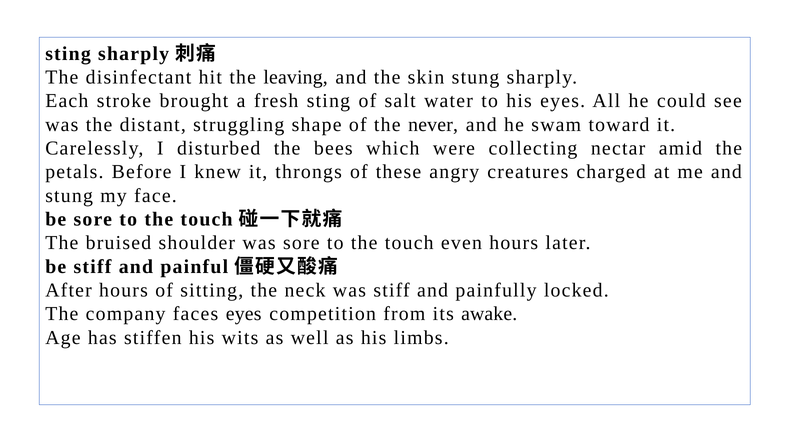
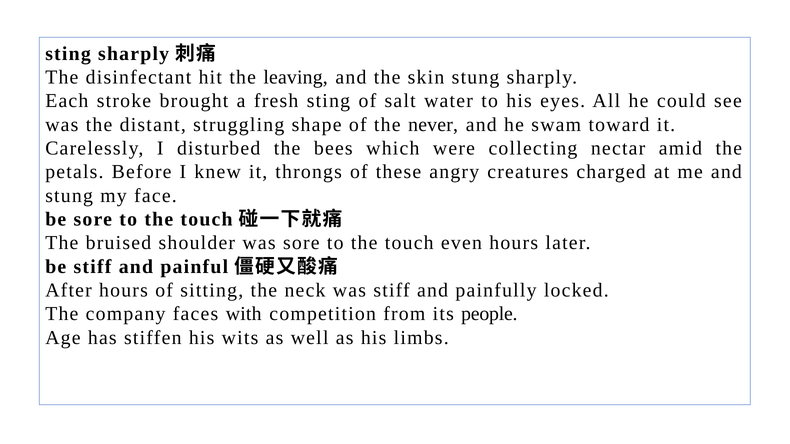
faces eyes: eyes -> with (244, 314)
awake: awake -> people (489, 314)
